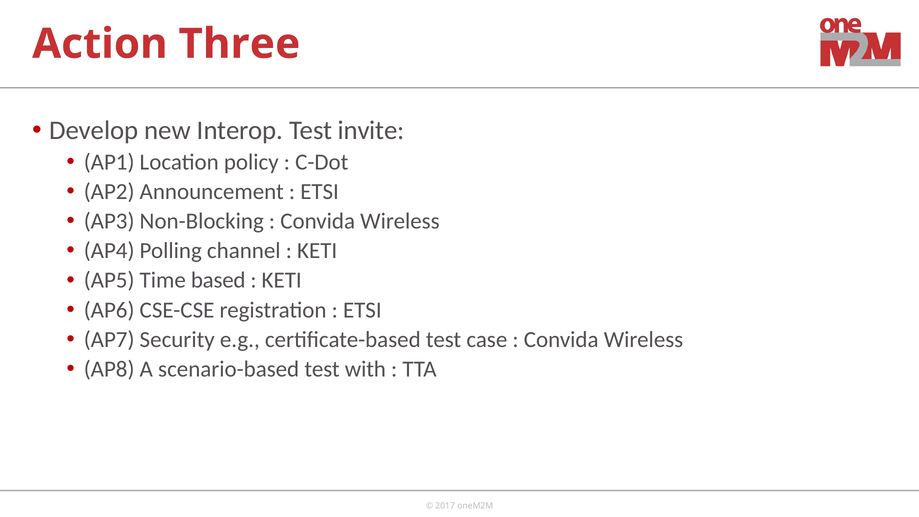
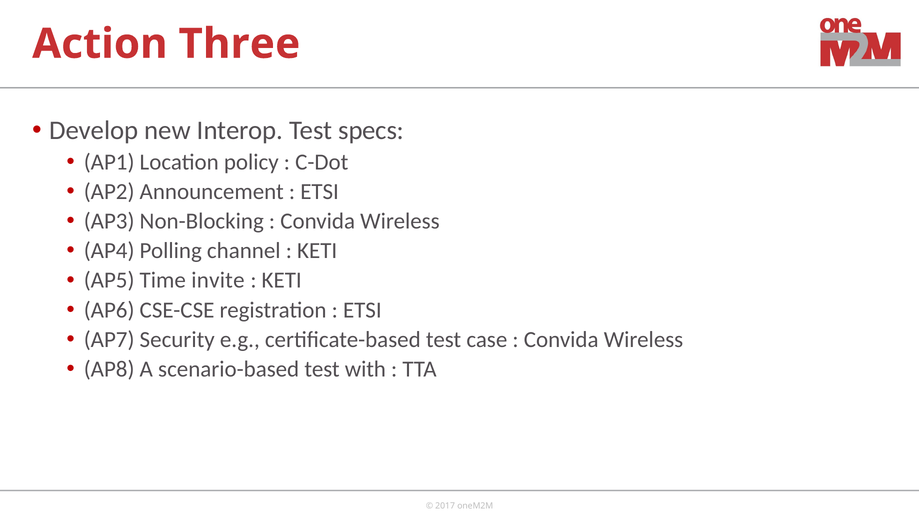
invite: invite -> specs (371, 130)
based: based -> invite (218, 280)
